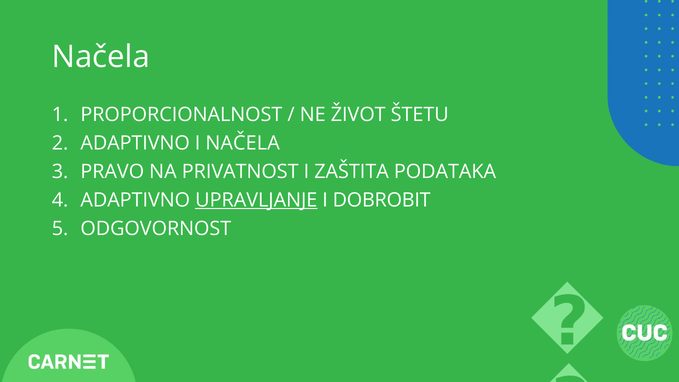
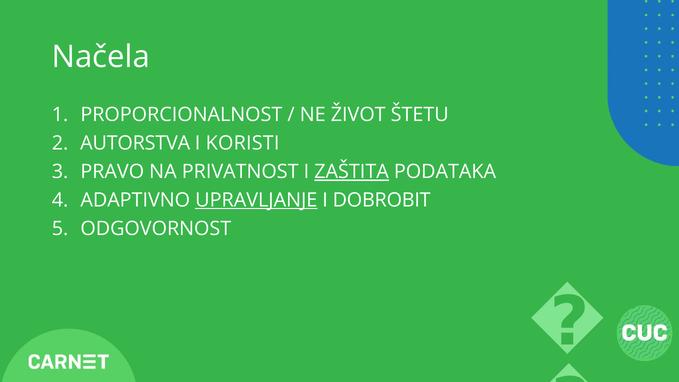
ADAPTIVNO: ADAPTIVNO -> AUTORSTVA (135, 143)
I NAČELA: NAČELA -> KORISTI (243, 143)
ZAŠTITA underline: none -> present (352, 172)
